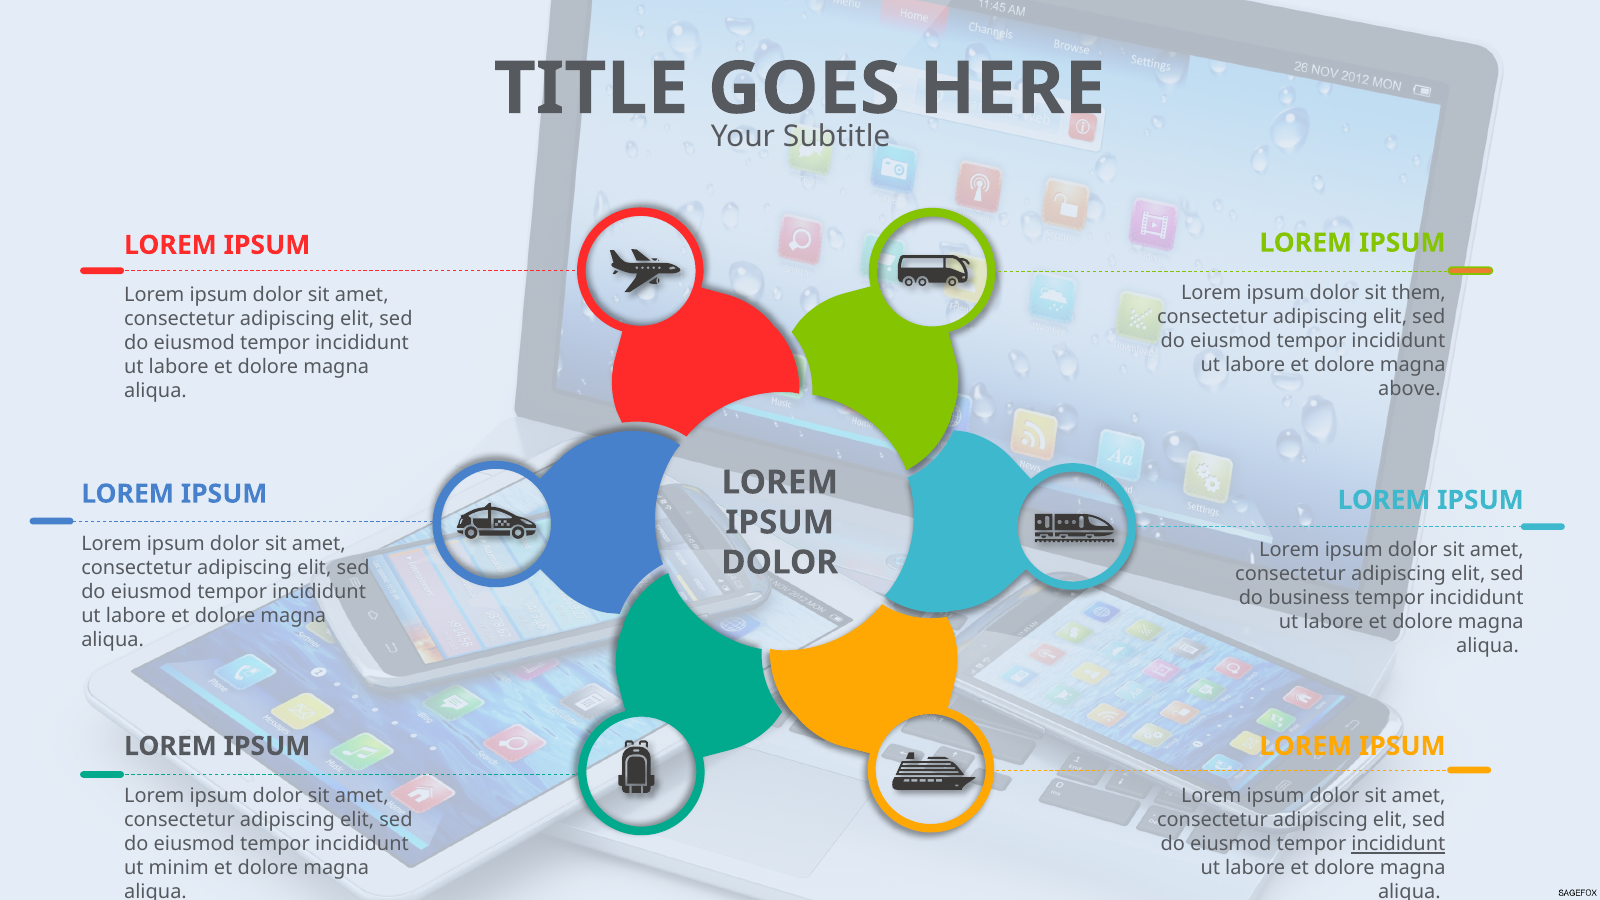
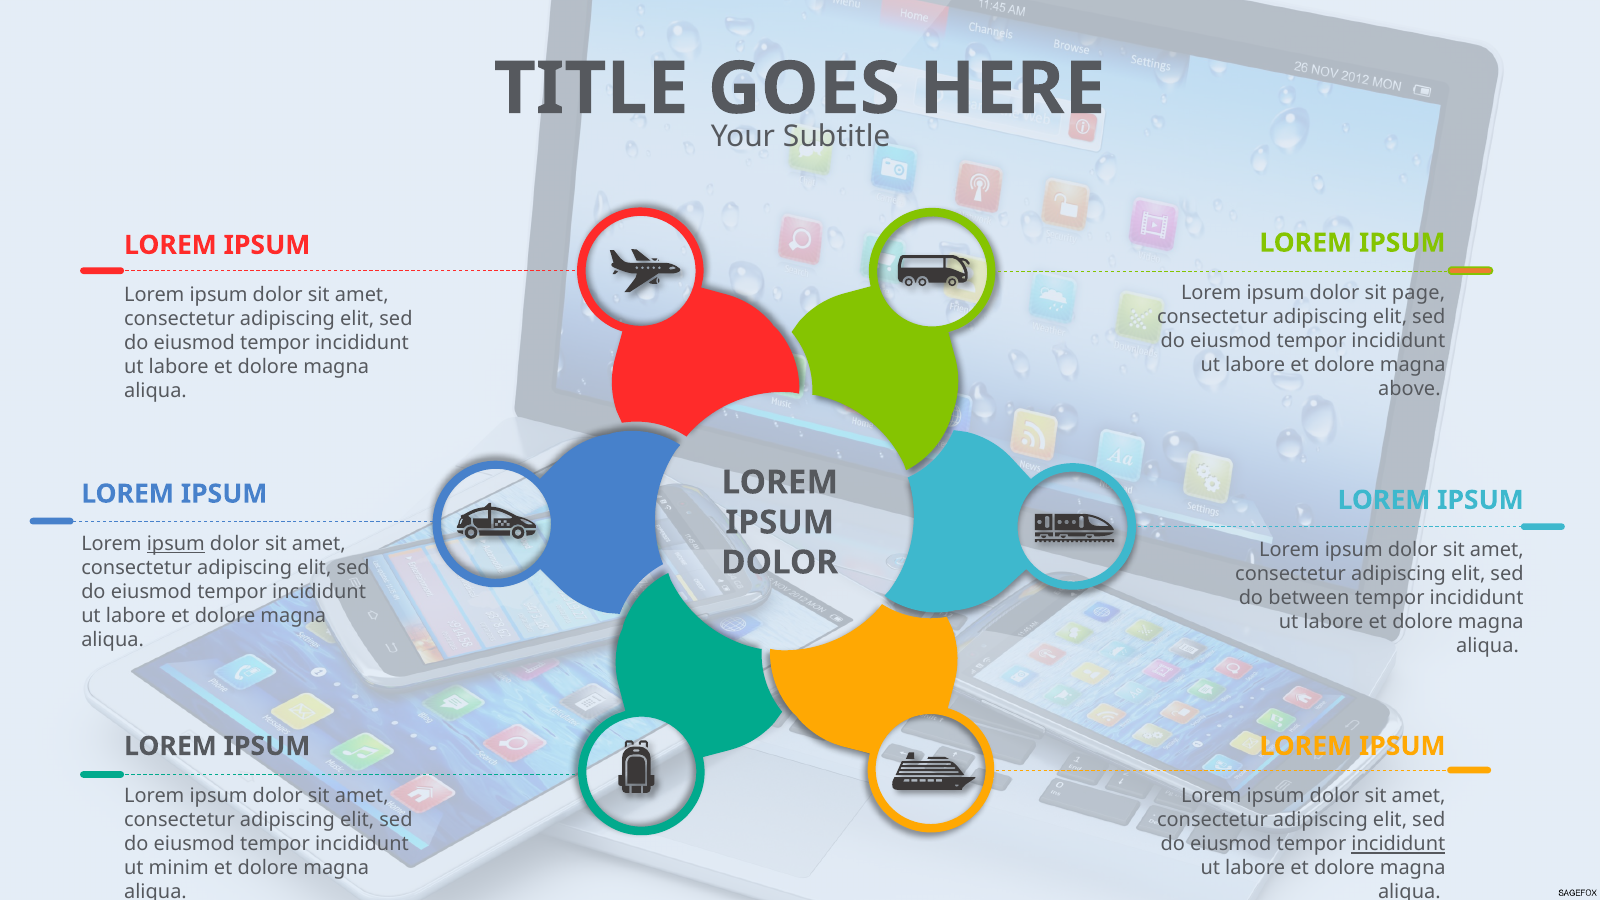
them: them -> page (1419, 293)
ipsum underline: none -> present (176, 544)
business: business -> between (1309, 598)
